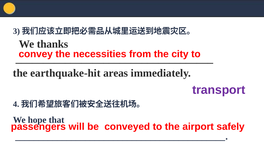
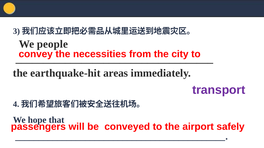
thanks: thanks -> people (52, 44)
